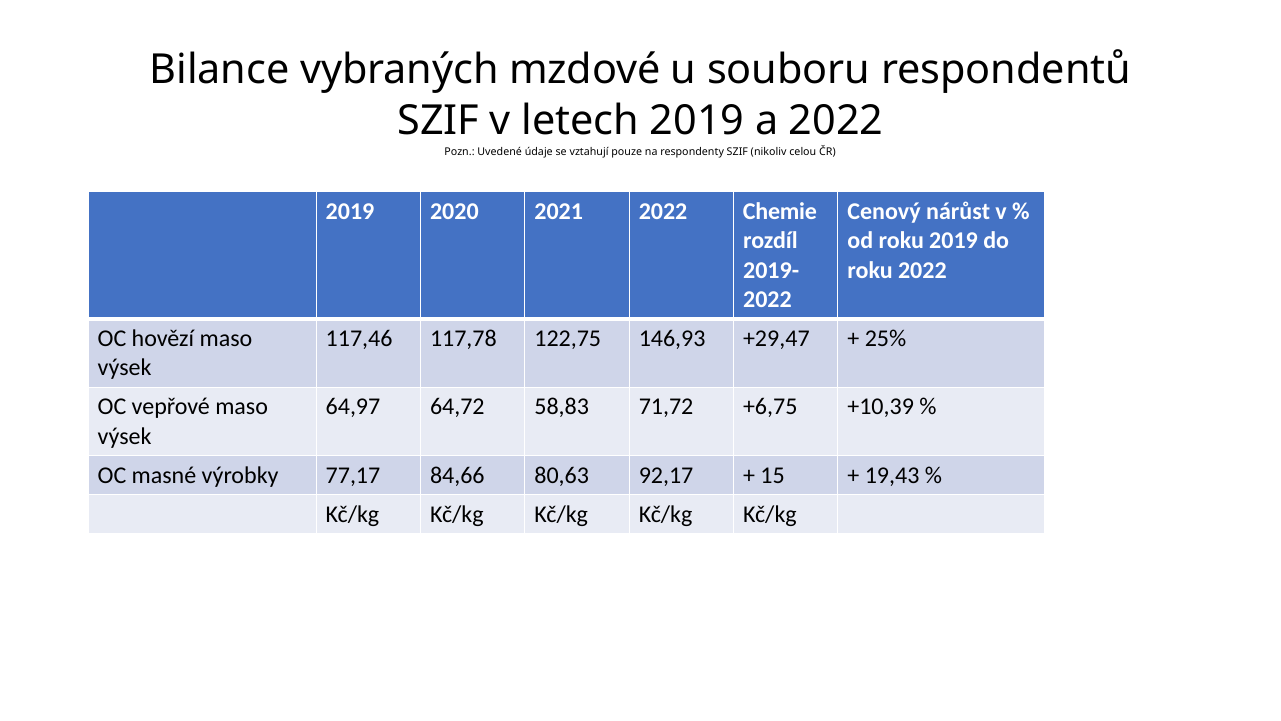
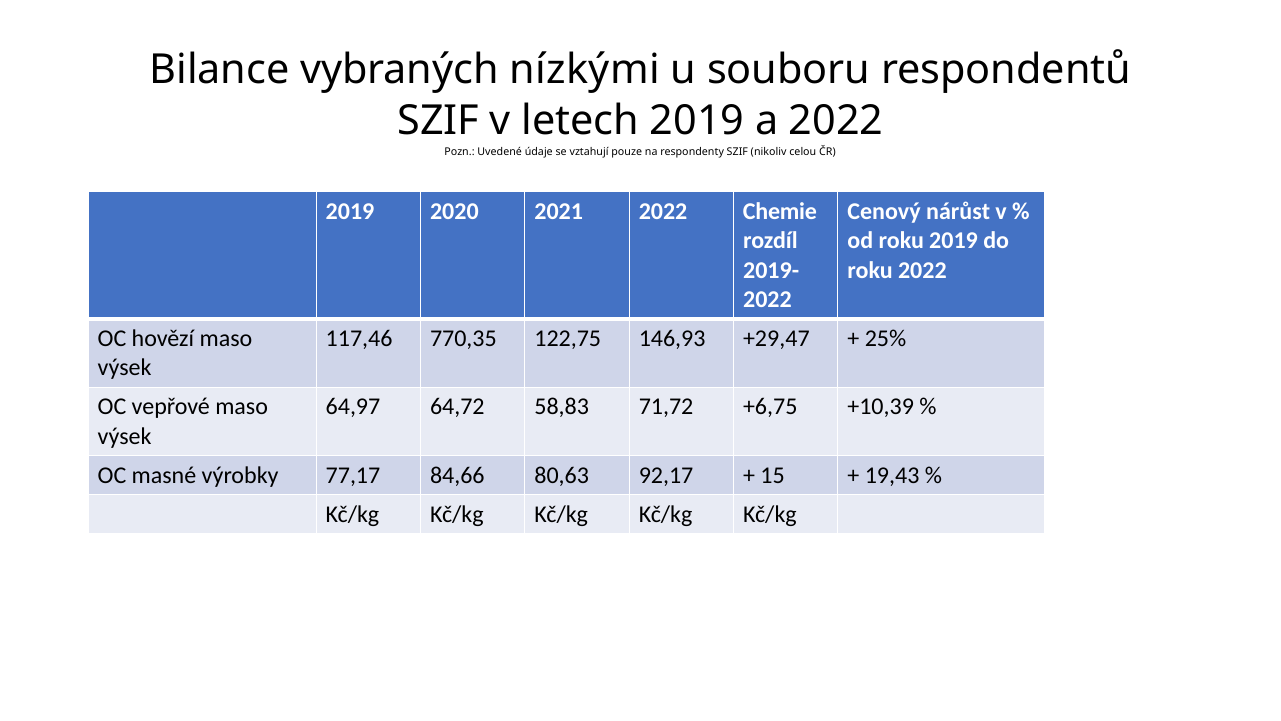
mzdové: mzdové -> nízkými (585, 70)
117,78: 117,78 -> 770,35 (463, 338)
